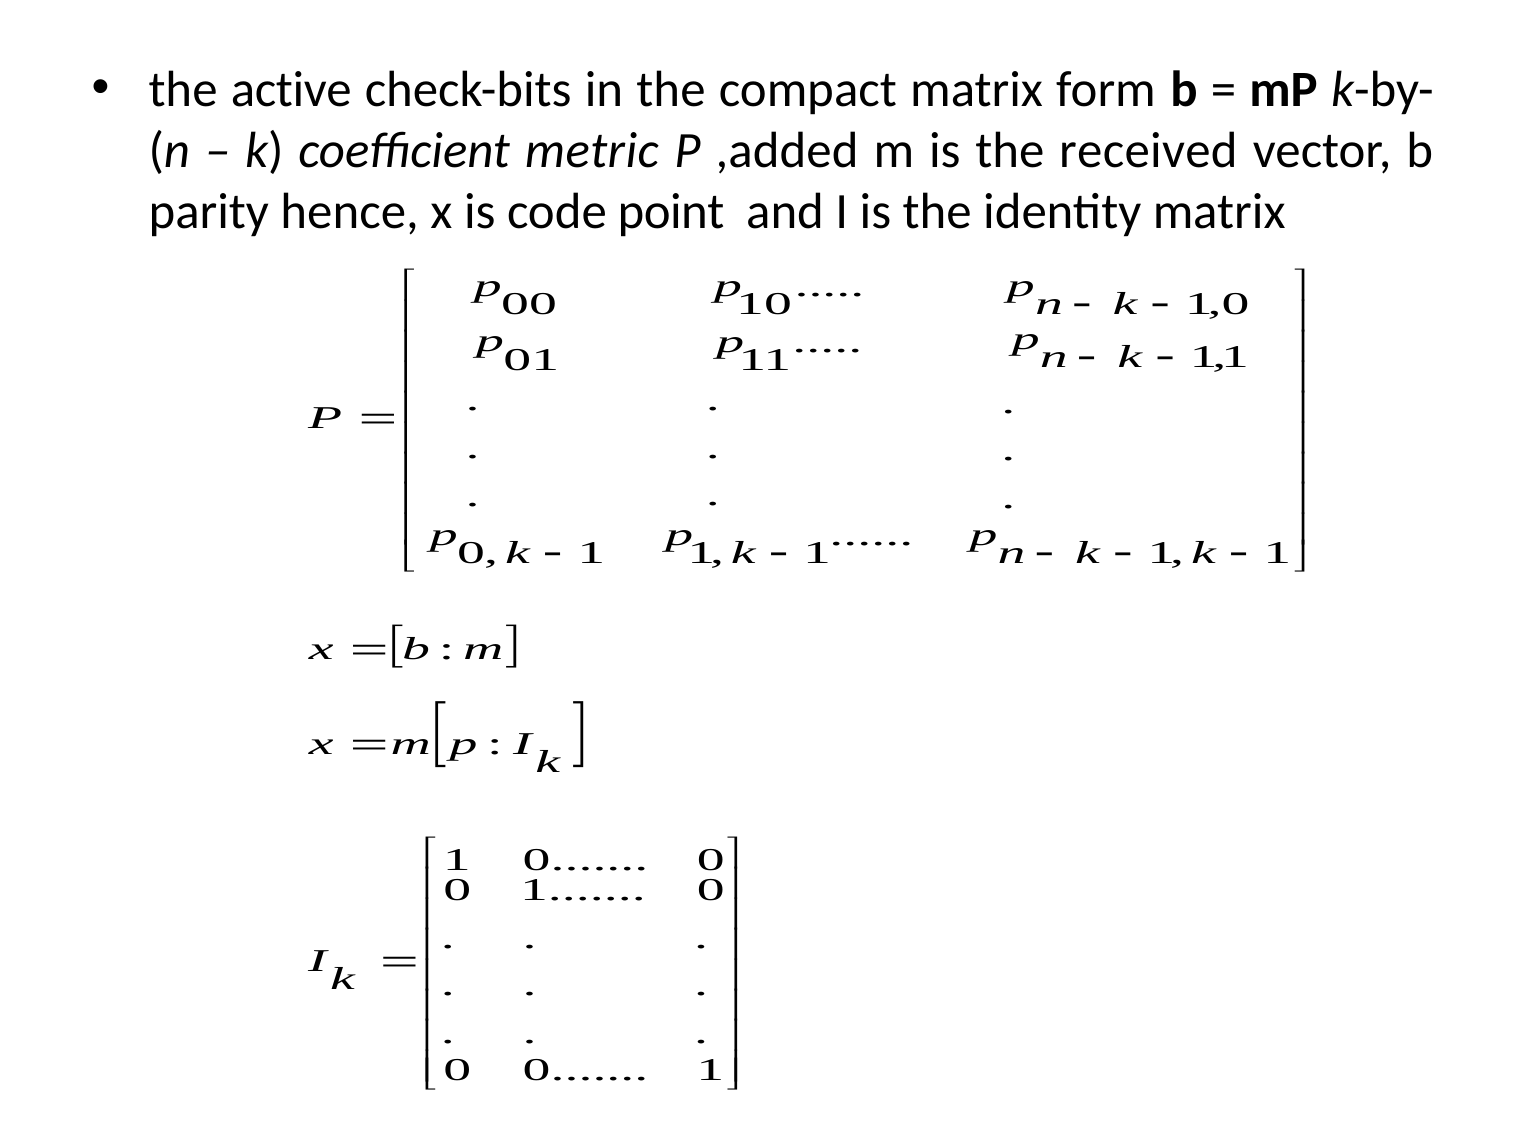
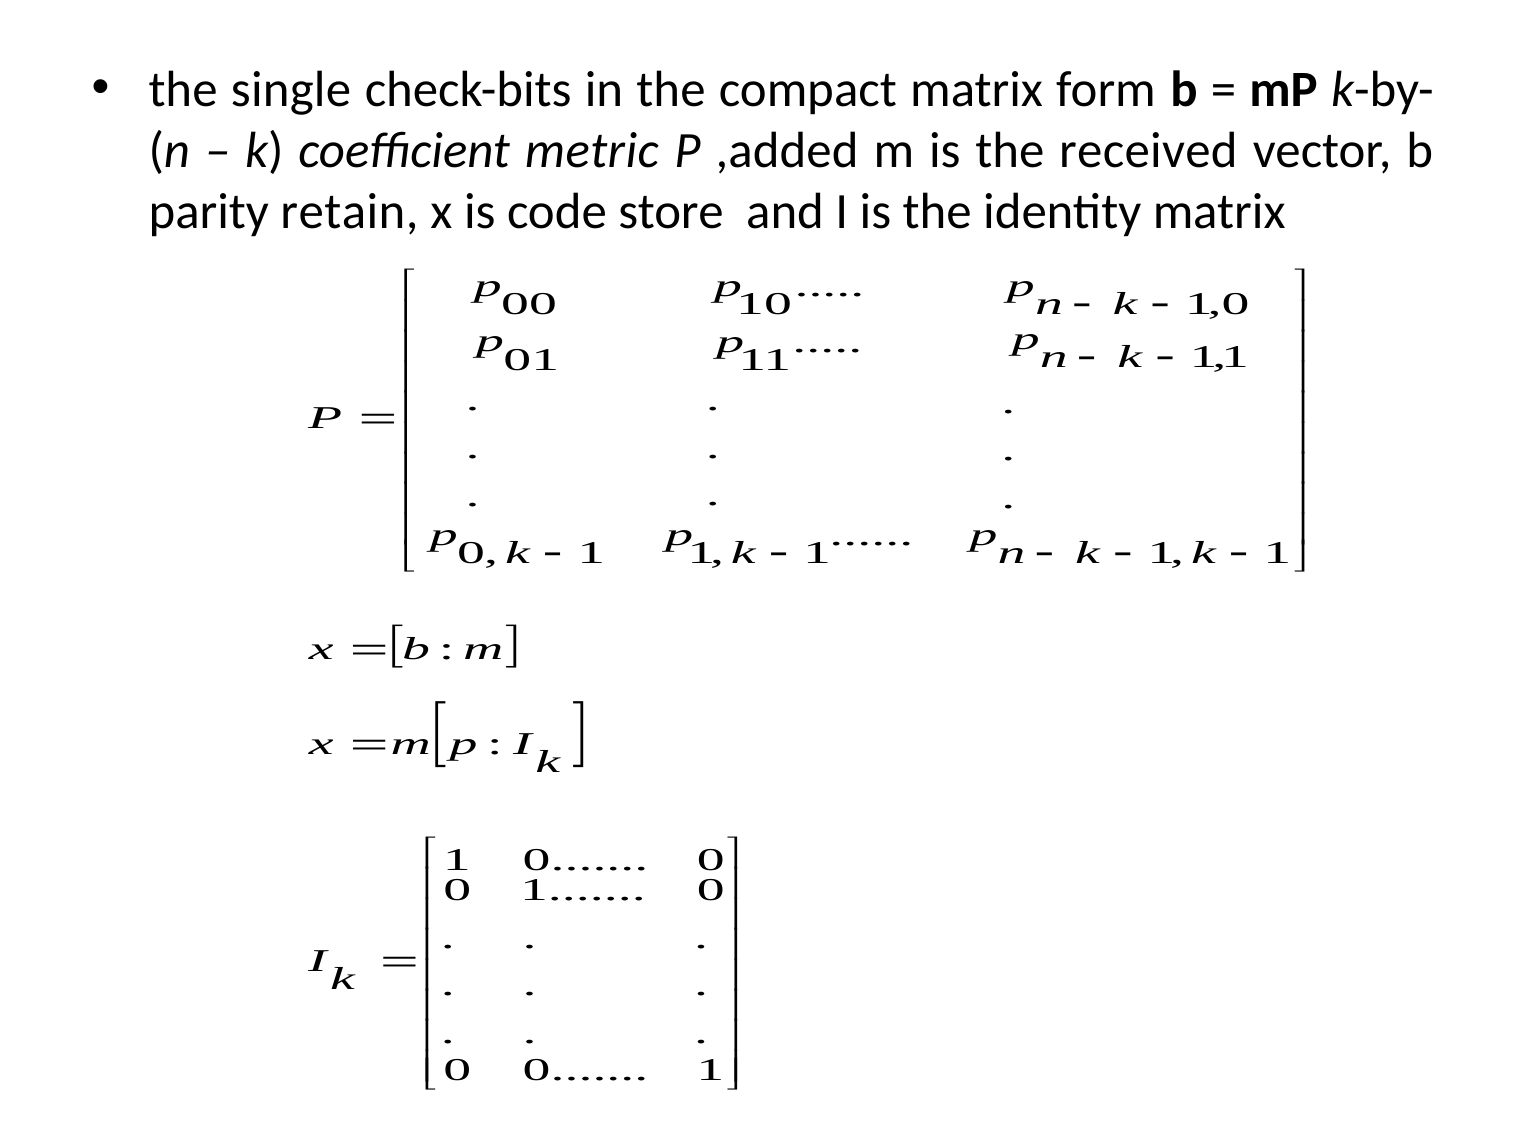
active: active -> single (291, 89)
hence: hence -> retain (349, 211)
point: point -> store (671, 211)
